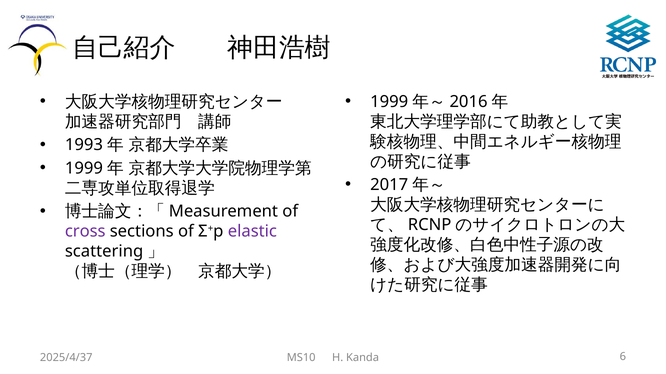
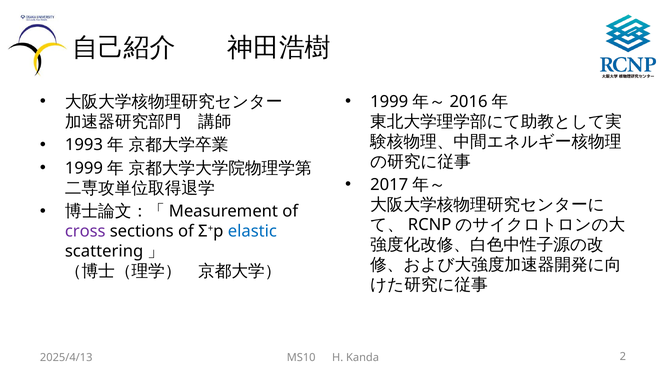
elastic colour: purple -> blue (252, 232)
2025/4/37: 2025/4/37 -> 2025/4/13 (66, 358)
6: 6 -> 2 (623, 357)
